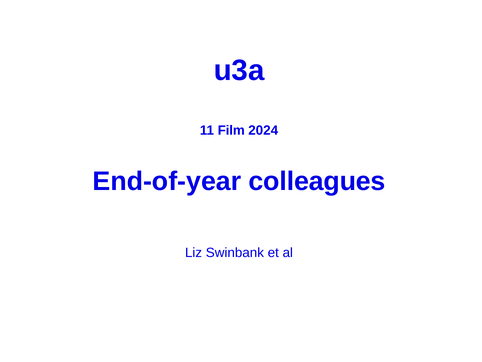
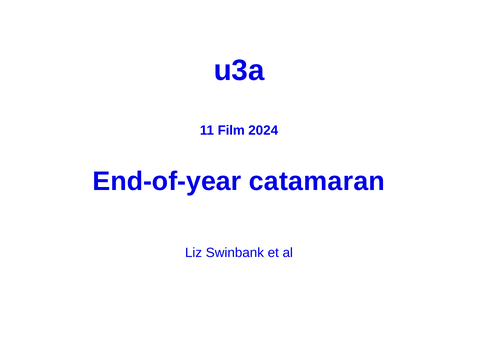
colleagues: colleagues -> catamaran (317, 181)
